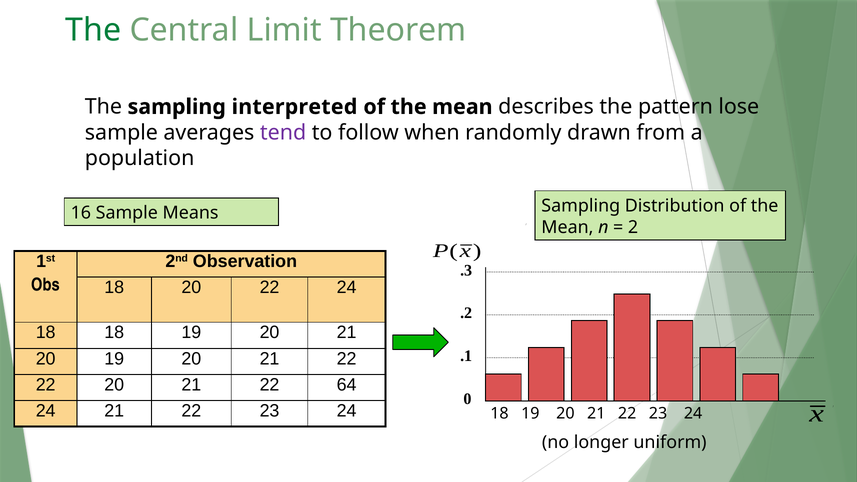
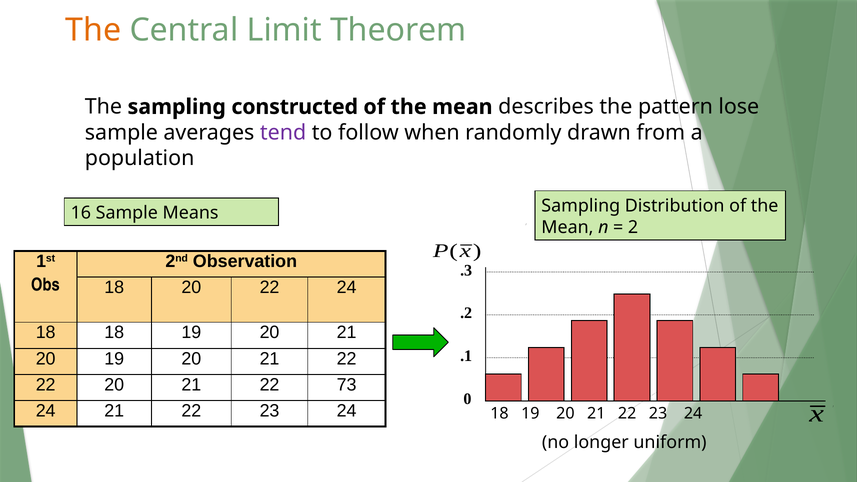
The colour: green -> orange (93, 30)
interpreted: interpreted -> constructed (295, 107)
64: 64 -> 73 (347, 385)
